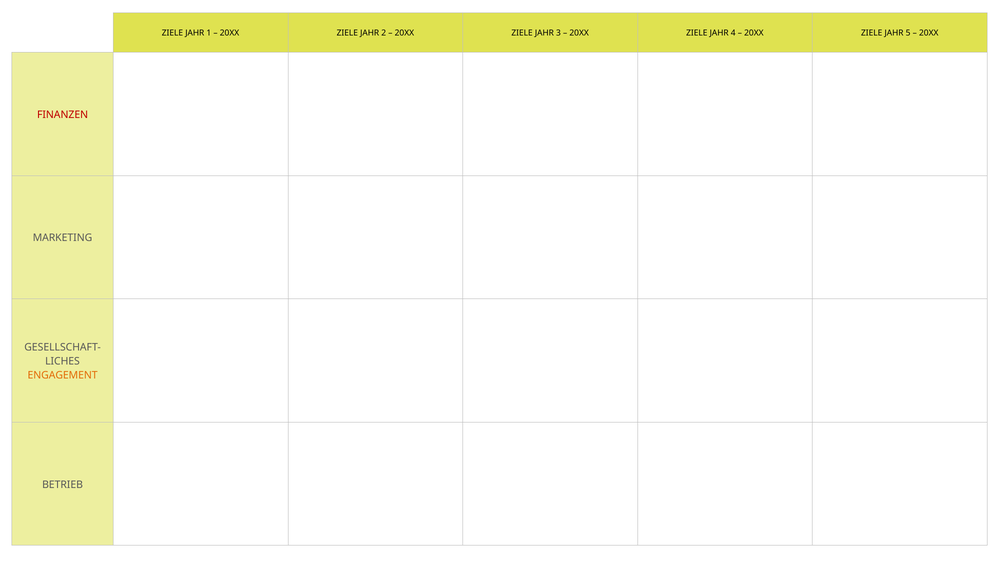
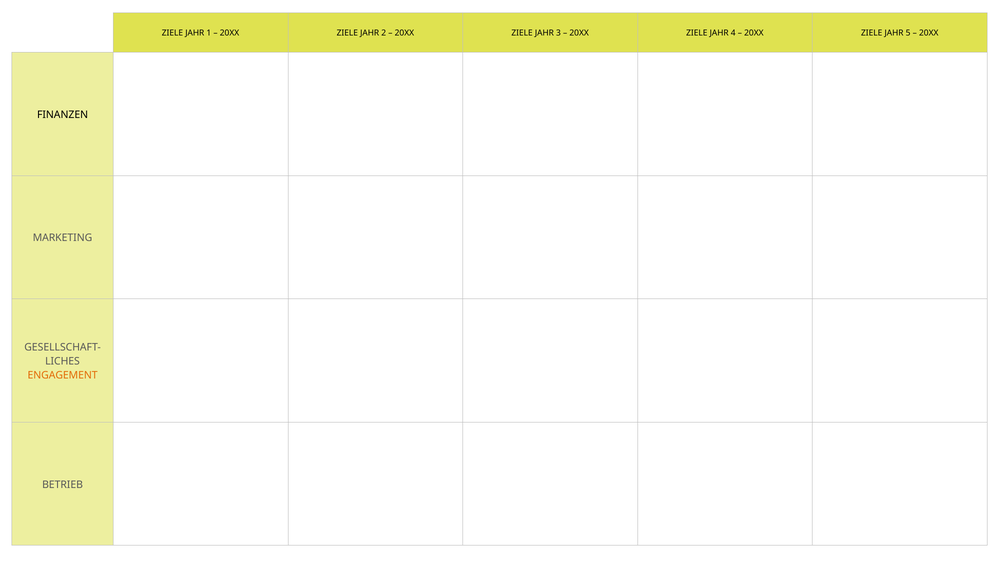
FINANZEN colour: red -> black (63, 115)
